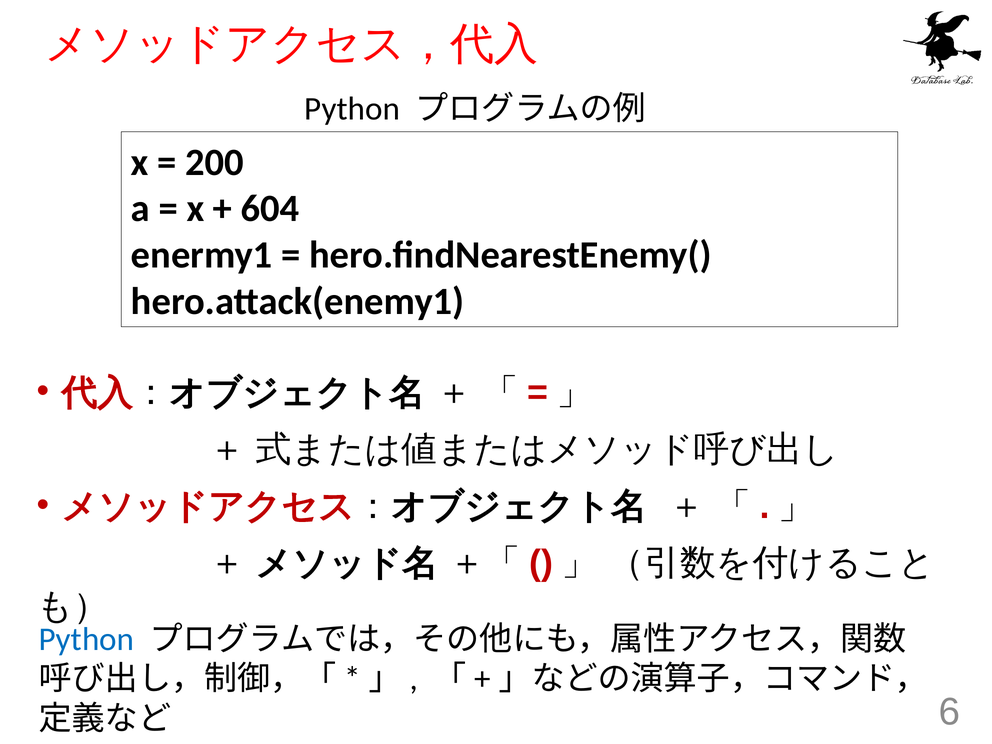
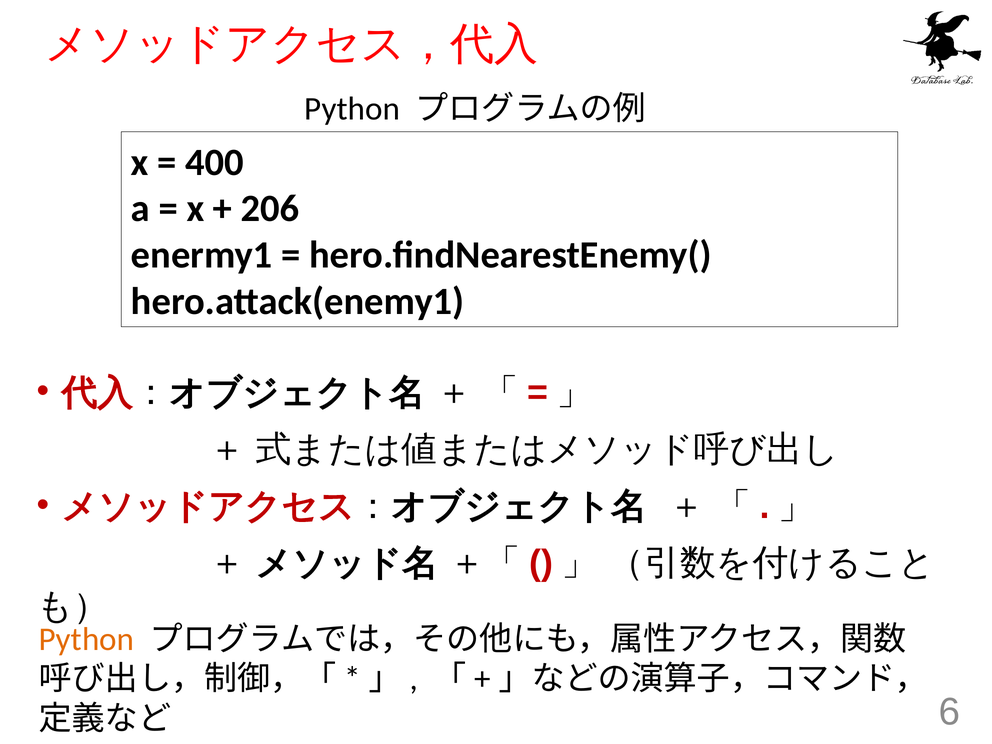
200: 200 -> 400 (215, 162)
604: 604 -> 206 (270, 209)
Python colour: blue -> orange (87, 639)
